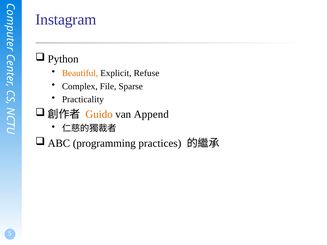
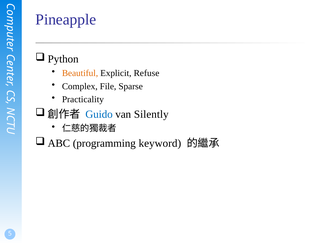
Instagram: Instagram -> Pineapple (66, 20)
Guido colour: orange -> blue (99, 114)
Append: Append -> Silently (151, 114)
practices: practices -> keyword (160, 143)
